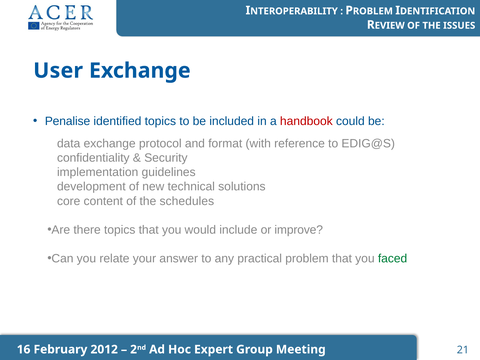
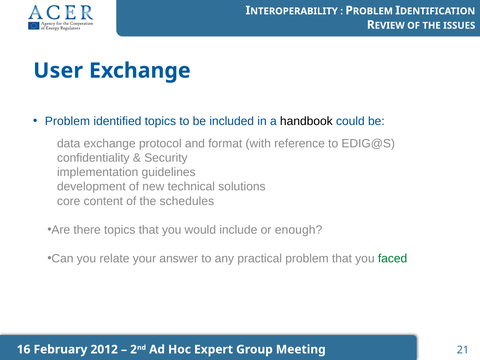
Penalise: Penalise -> Problem (67, 121)
handbook colour: red -> black (306, 121)
improve: improve -> enough (299, 230)
